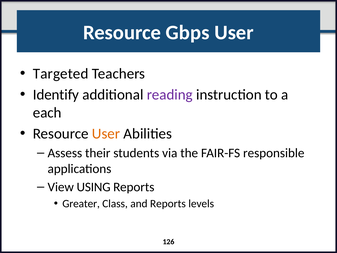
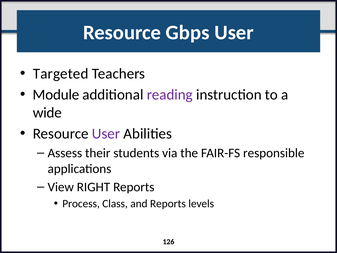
Identify: Identify -> Module (56, 95)
each: each -> wide (47, 113)
User colour: orange -> purple (106, 133)
USING: USING -> RIGHT (93, 187)
Greater: Greater -> Process (81, 204)
